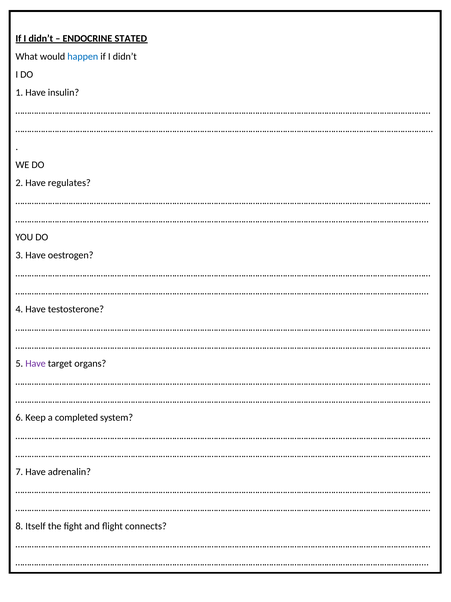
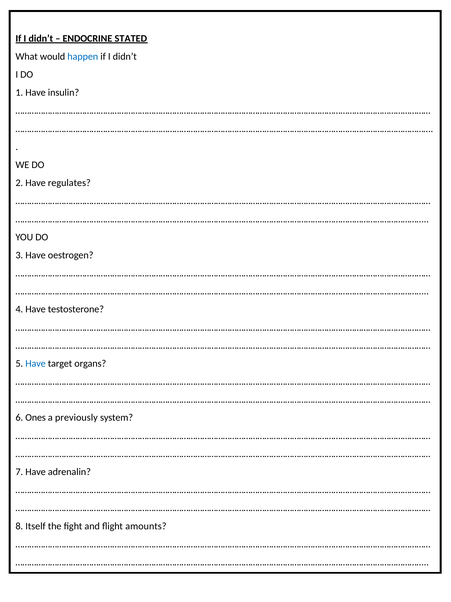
Have colour: purple -> blue (36, 363)
Keep: Keep -> Ones (36, 417)
completed: completed -> previously (76, 417)
connects: connects -> amounts (146, 525)
